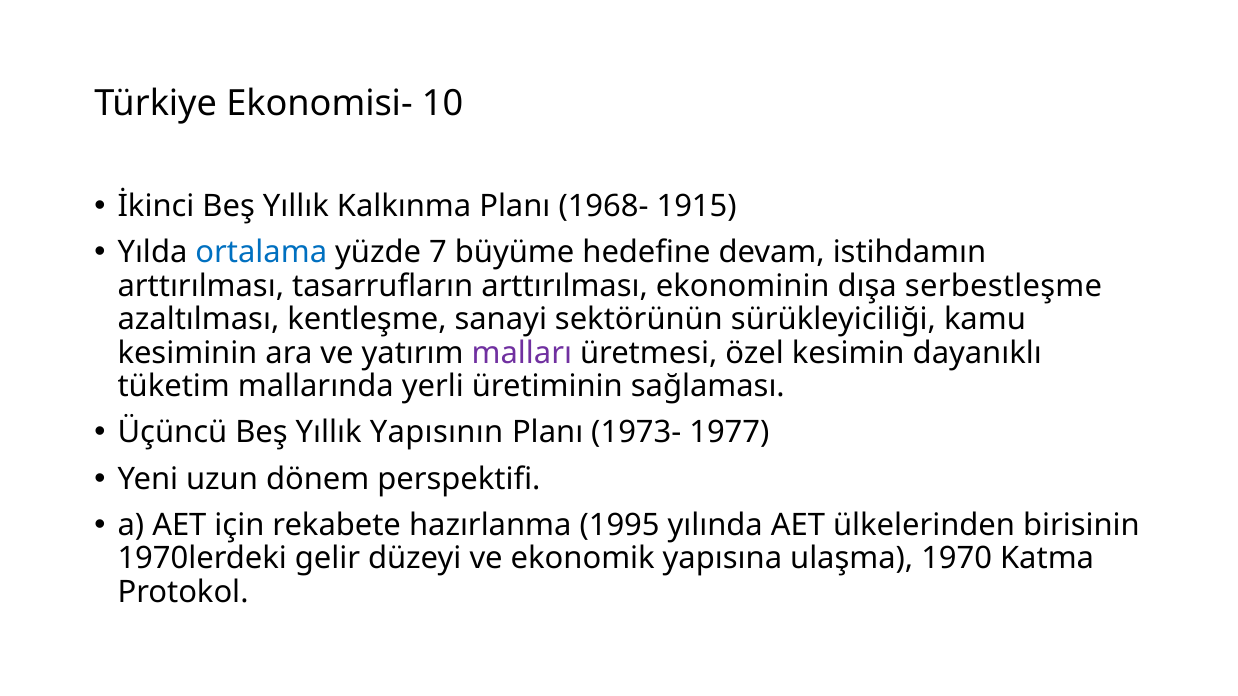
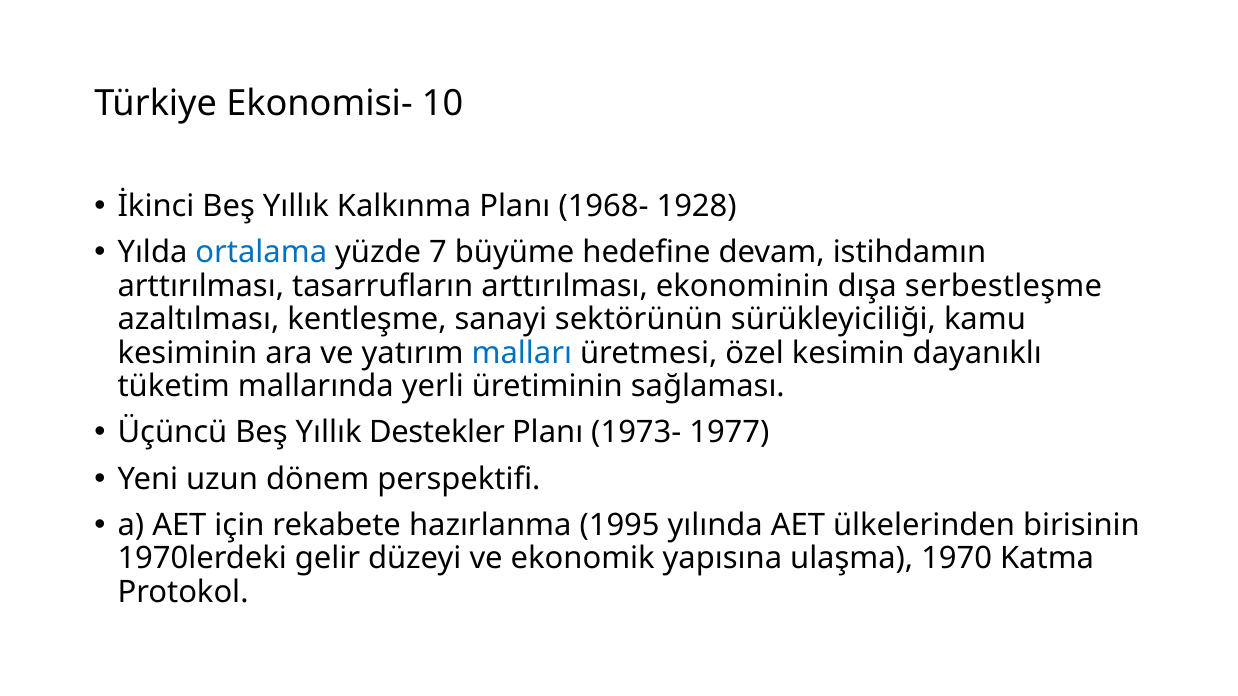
1915: 1915 -> 1928 (697, 207)
malları colour: purple -> blue (522, 353)
Yapısının: Yapısının -> Destekler (437, 433)
